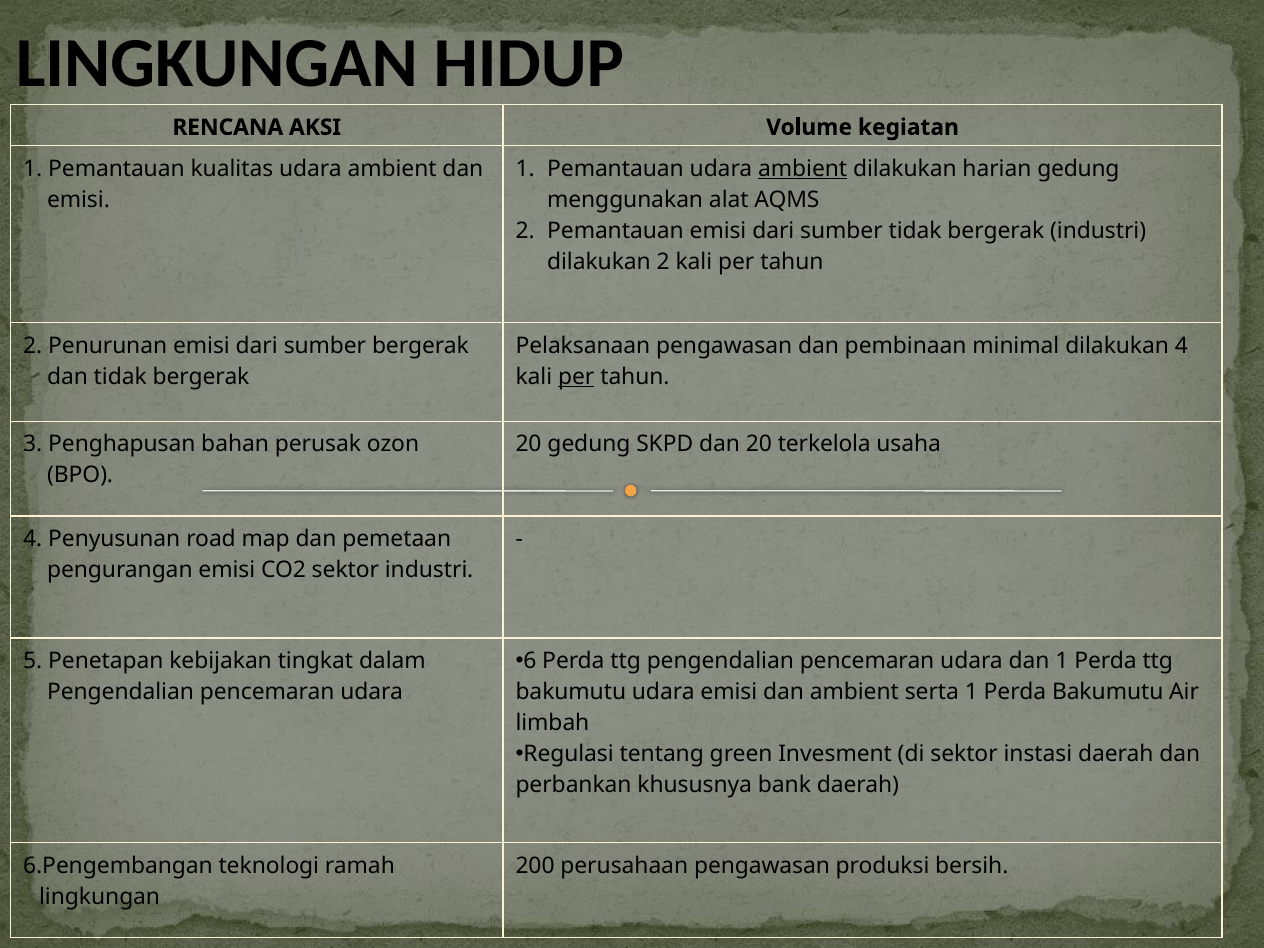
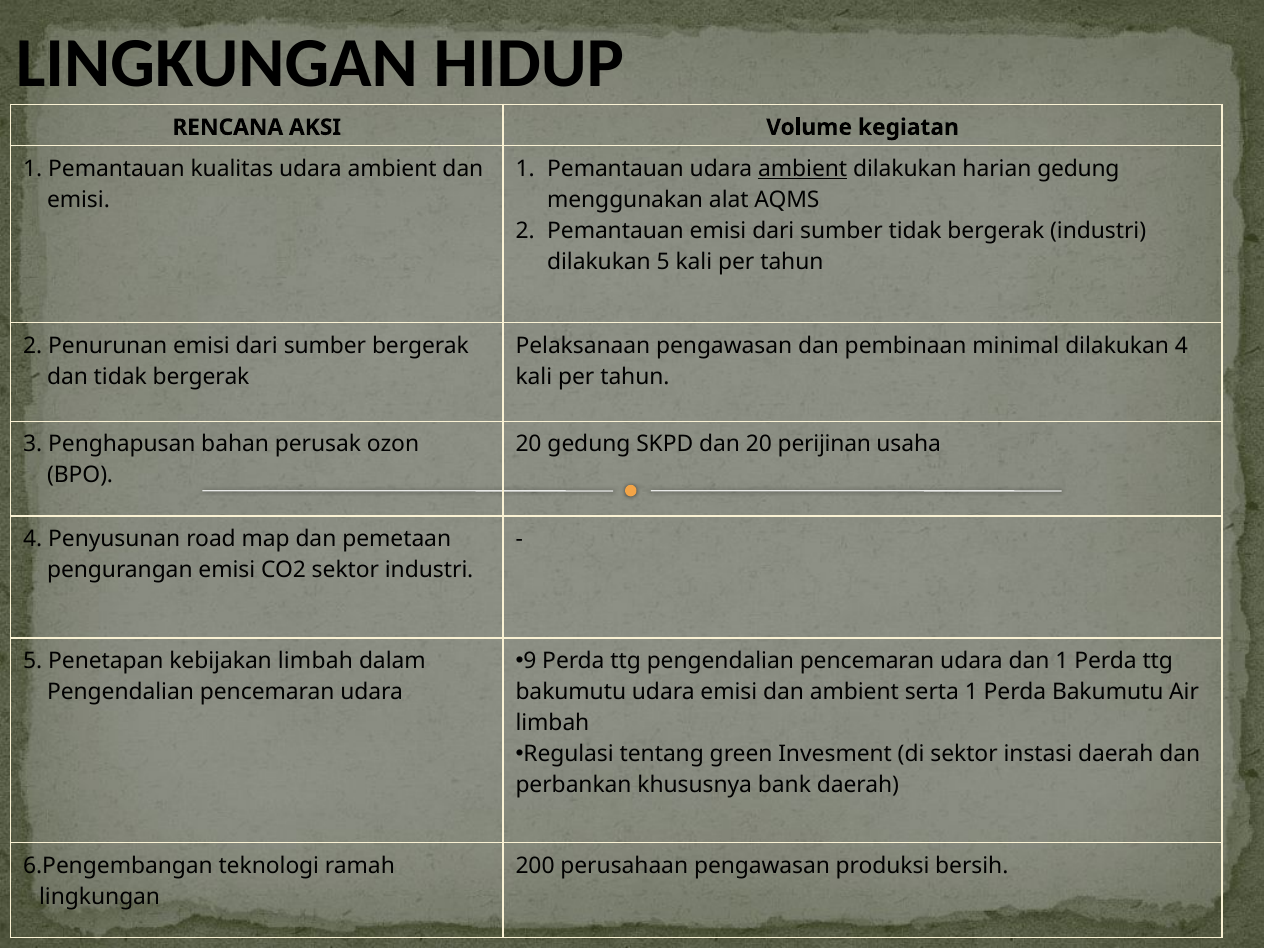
dilakukan 2: 2 -> 5 (663, 261)
per underline: present -> none (576, 377)
terkelola: terkelola -> perijinan (824, 444)
6: 6 -> 9 (530, 661)
kebijakan tingkat: tingkat -> limbah (315, 661)
